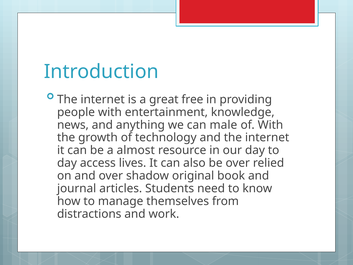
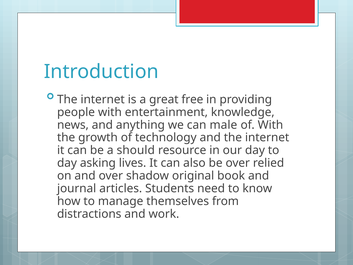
almost: almost -> should (136, 150)
access: access -> asking (98, 163)
